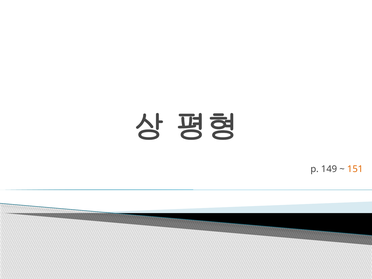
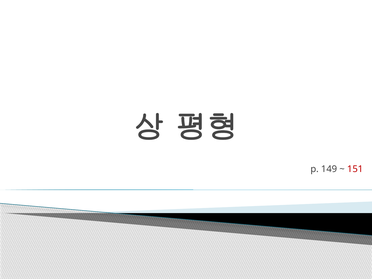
151 colour: orange -> red (355, 169)
